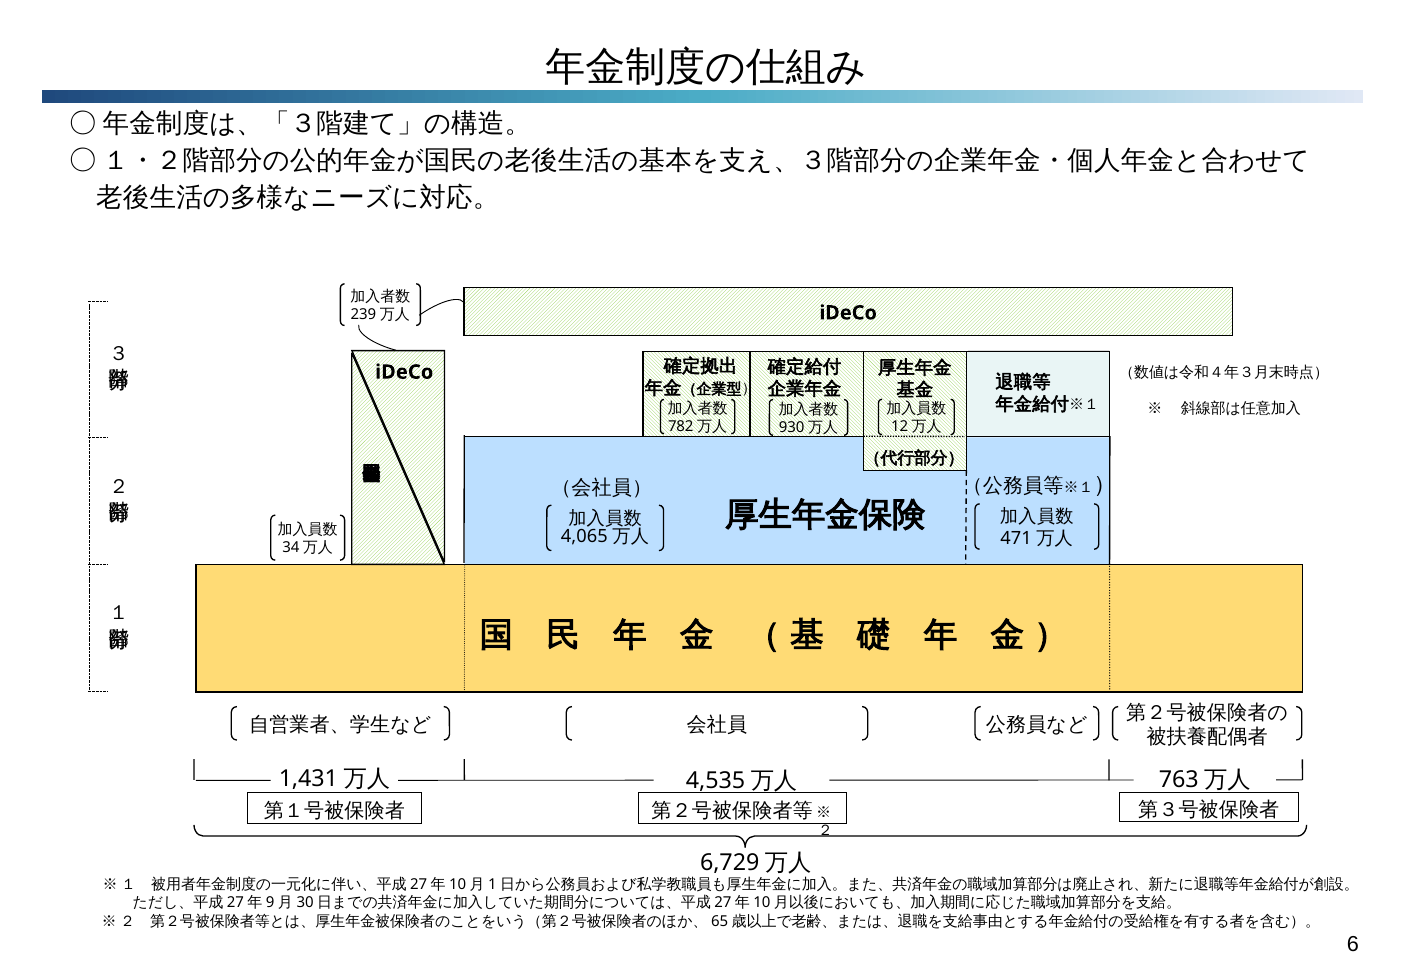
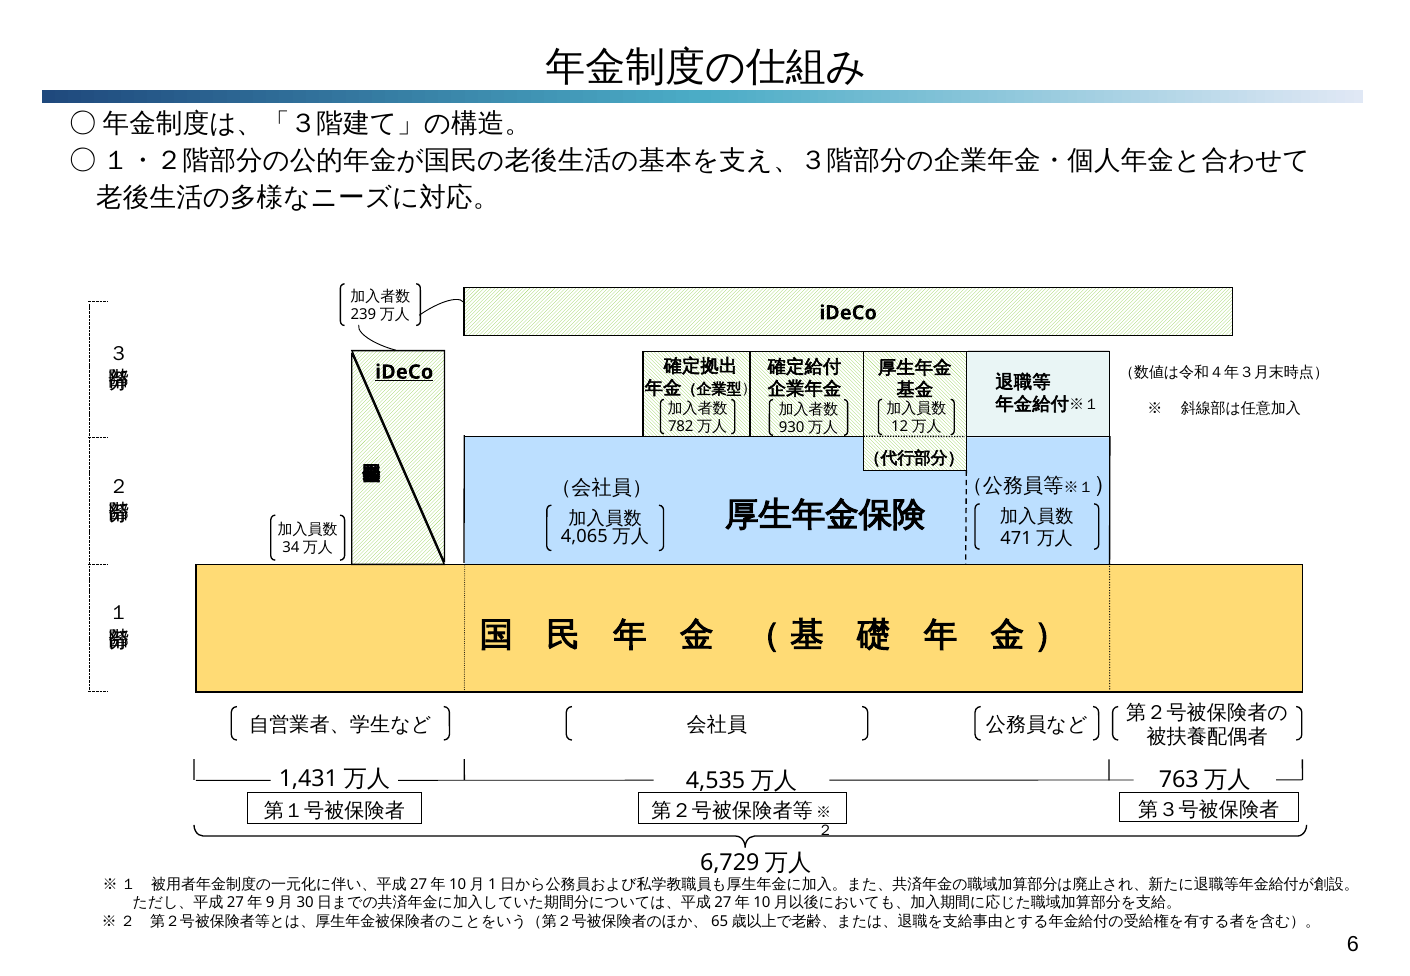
iDeCo underline: none -> present (404, 372)
